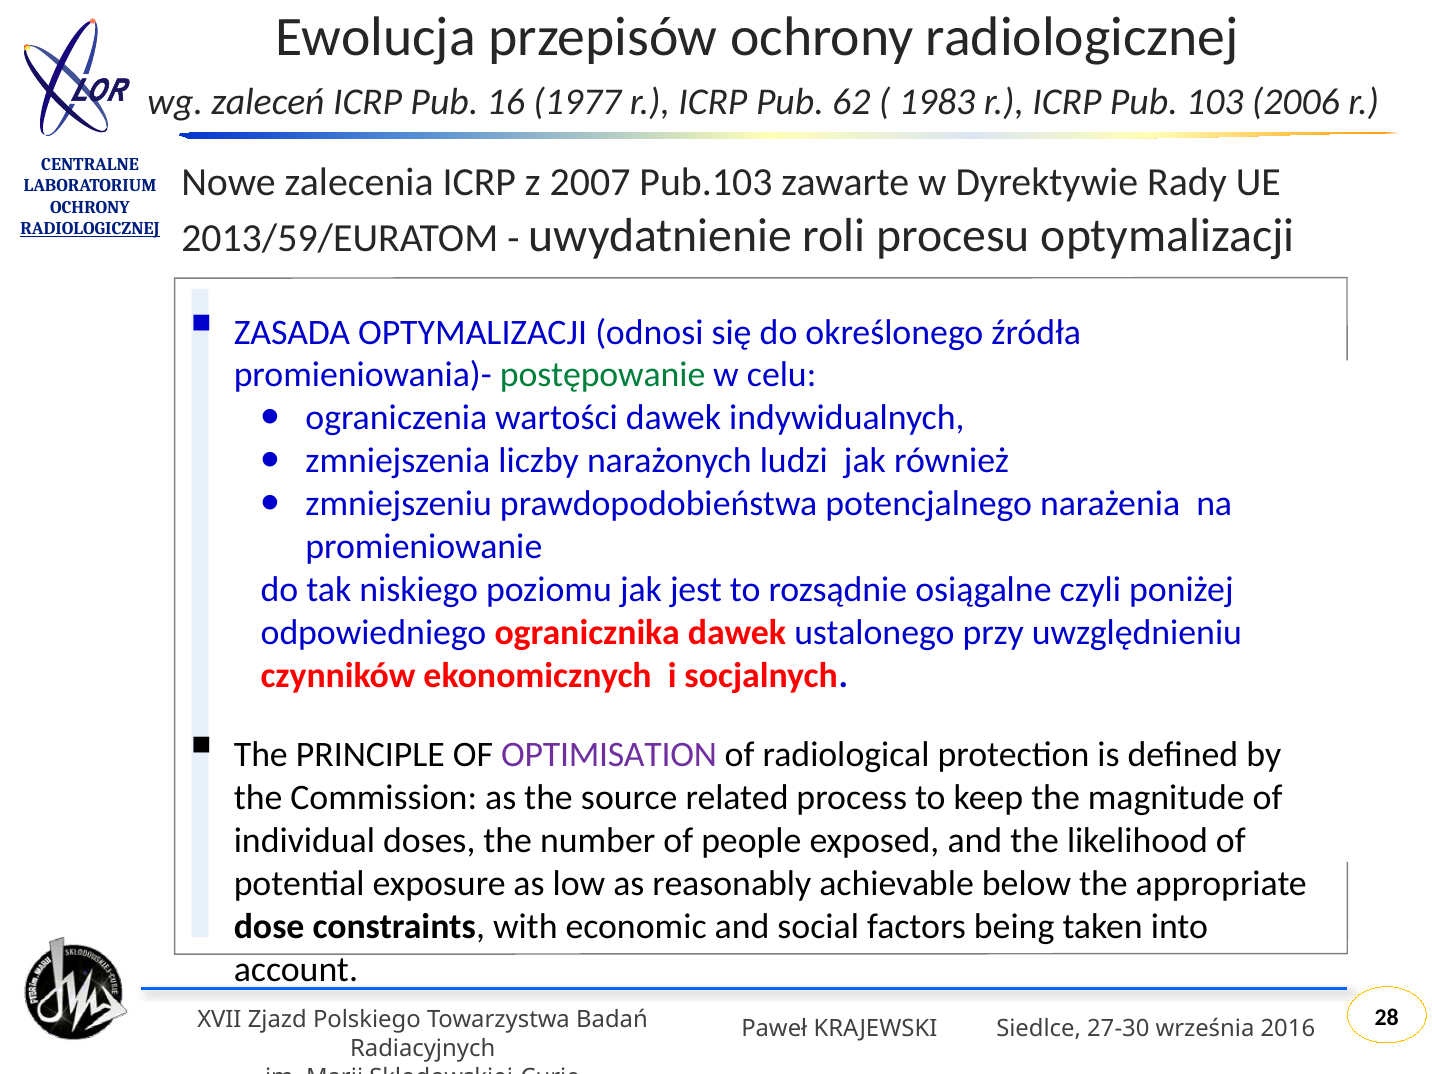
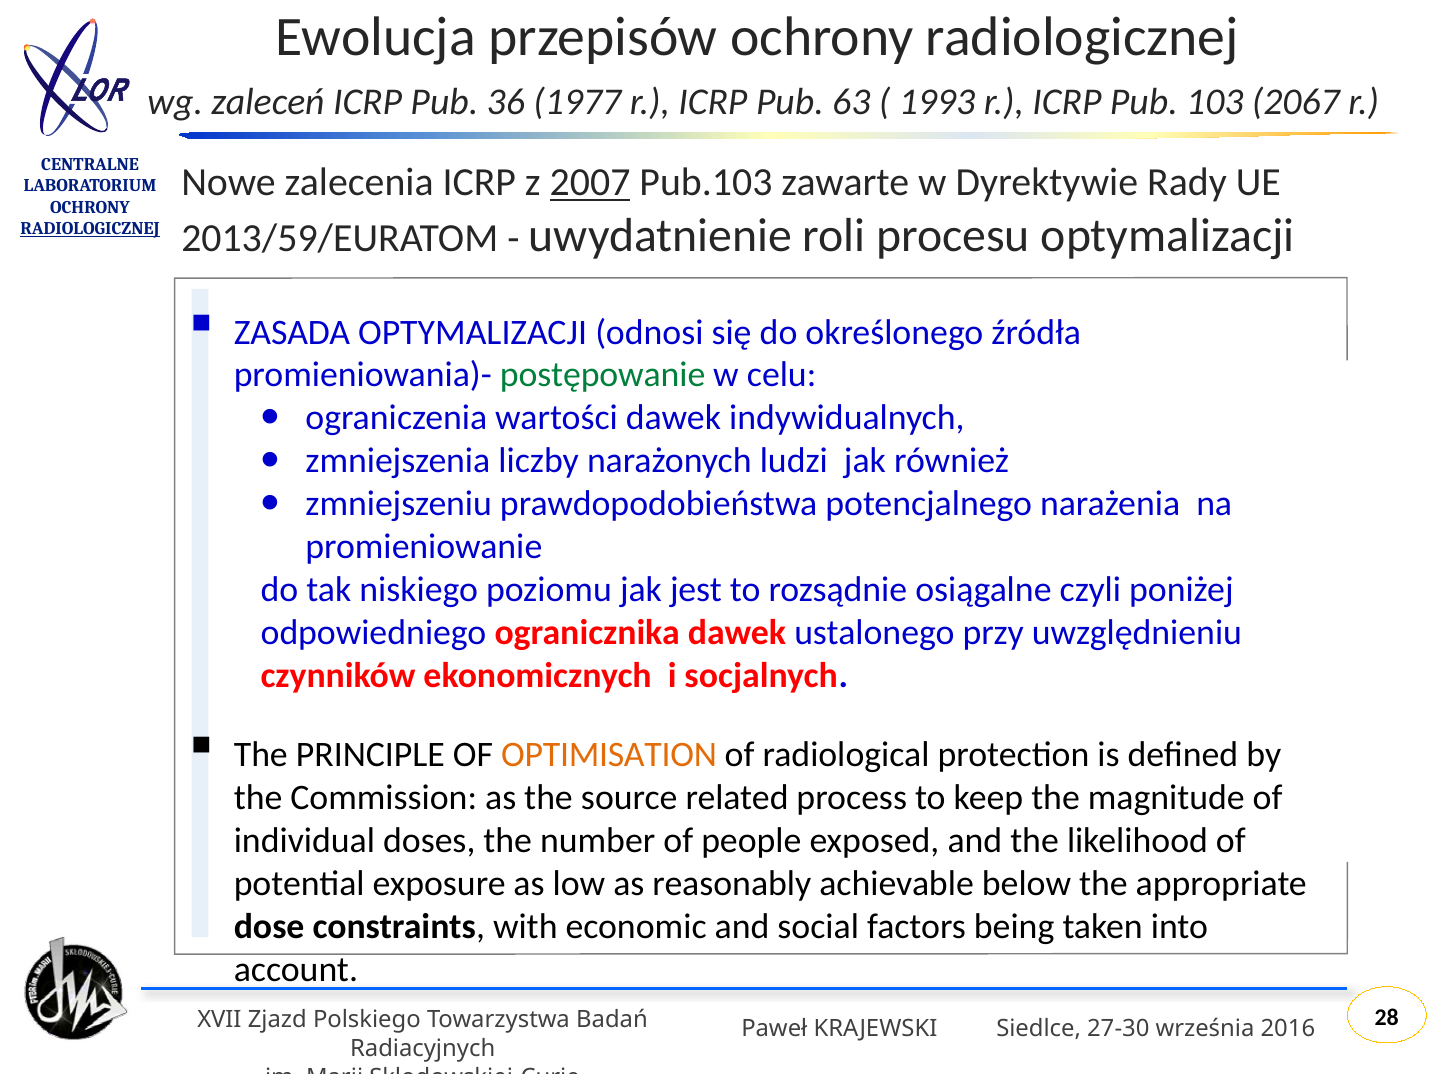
16: 16 -> 36 (506, 102)
62: 62 -> 63 (851, 102)
1983: 1983 -> 1993 (937, 102)
2006: 2006 -> 2067 (1296, 102)
2007 underline: none -> present (590, 183)
OPTIMISATION colour: purple -> orange (609, 755)
